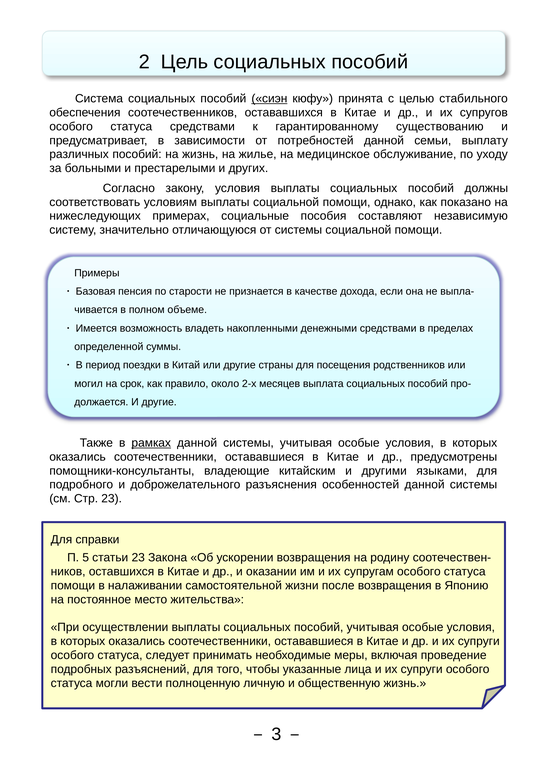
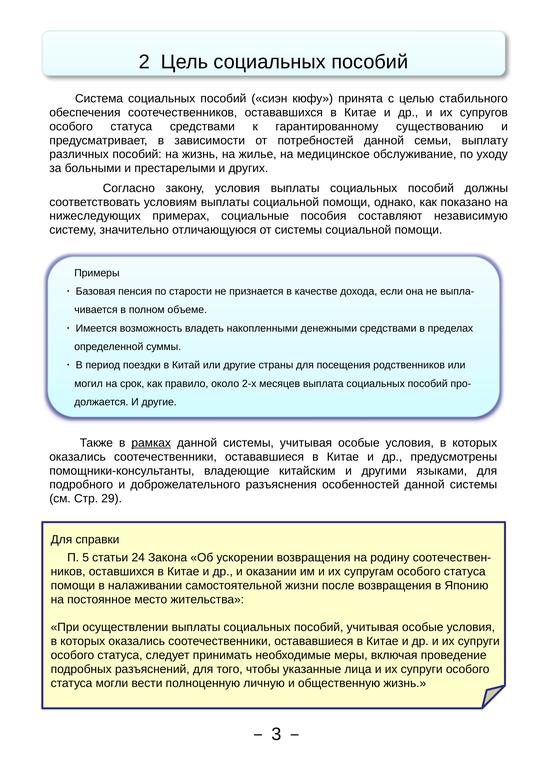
сиэн underline: present -> none (269, 99)
Стр 23: 23 -> 29 (112, 499)
статьи 23: 23 -> 24 (138, 557)
